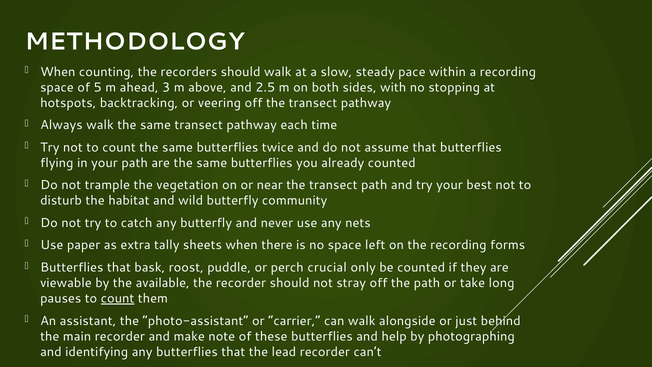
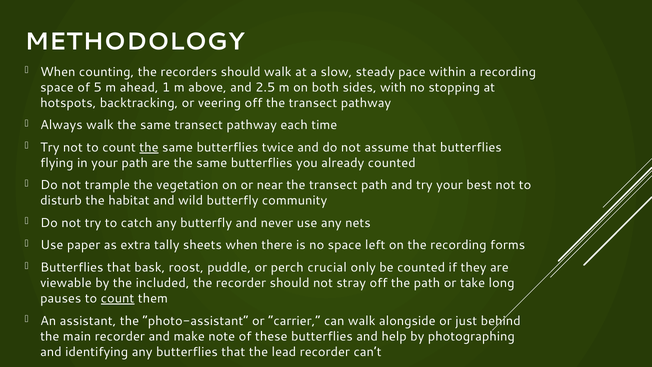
3: 3 -> 1 (166, 87)
the underline: none -> present (149, 147)
available: available -> included (163, 283)
